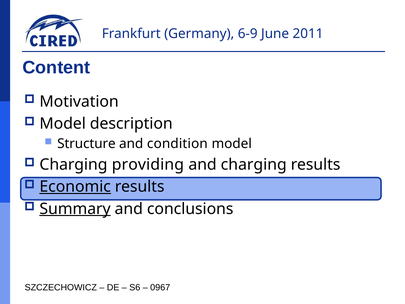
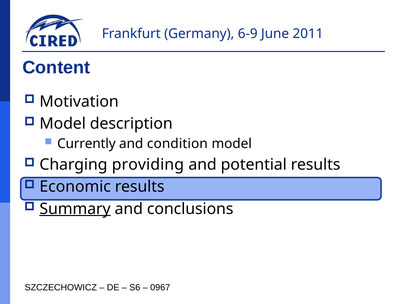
Structure: Structure -> Currently (86, 144)
and charging: charging -> potential (254, 165)
Economic underline: present -> none (75, 187)
